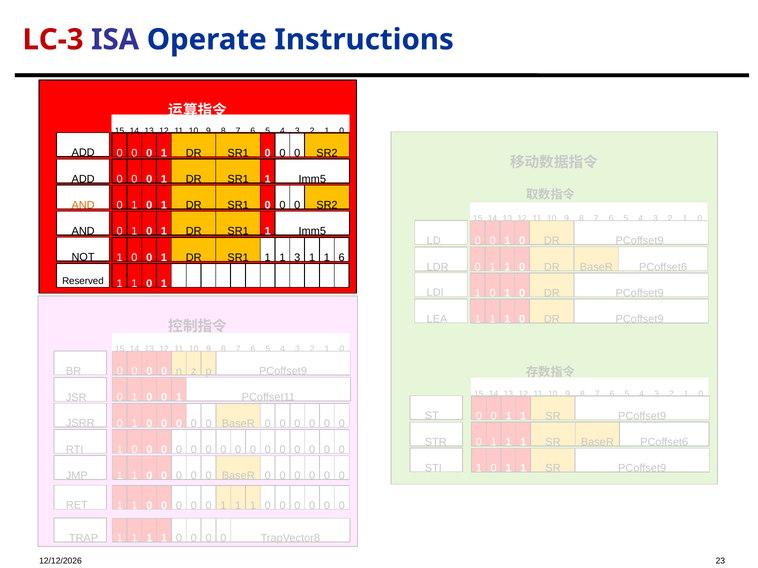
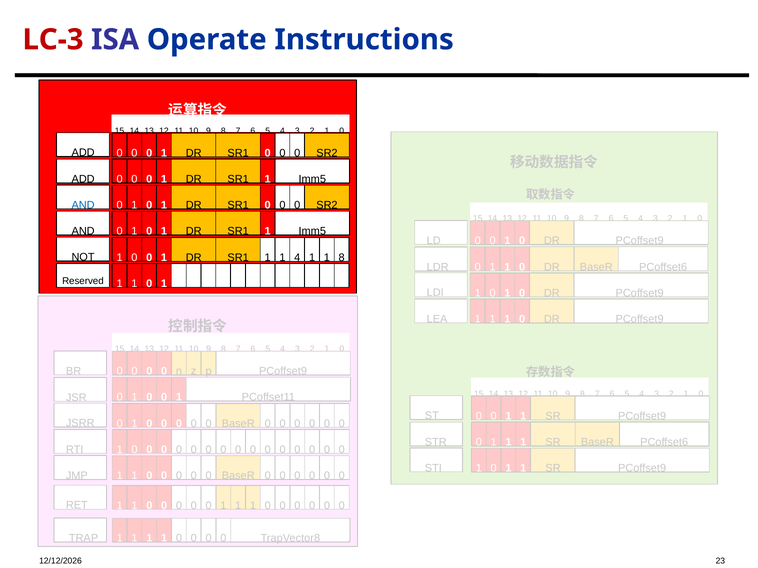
AND colour: orange -> blue (83, 205)
1 3: 3 -> 4 (297, 258)
1 6: 6 -> 8 (342, 258)
